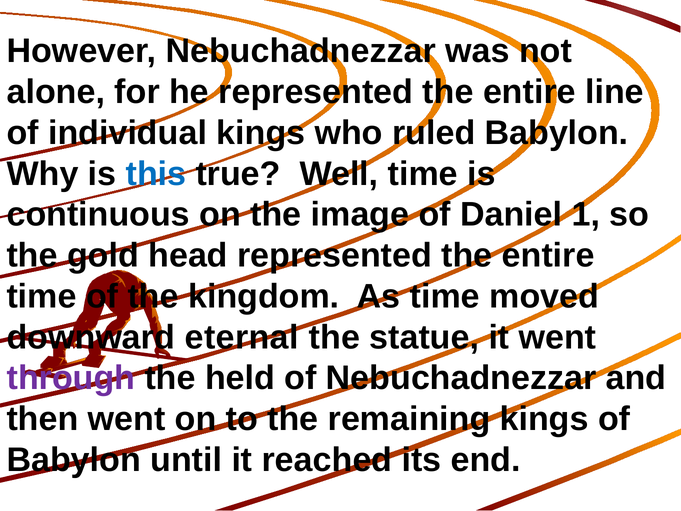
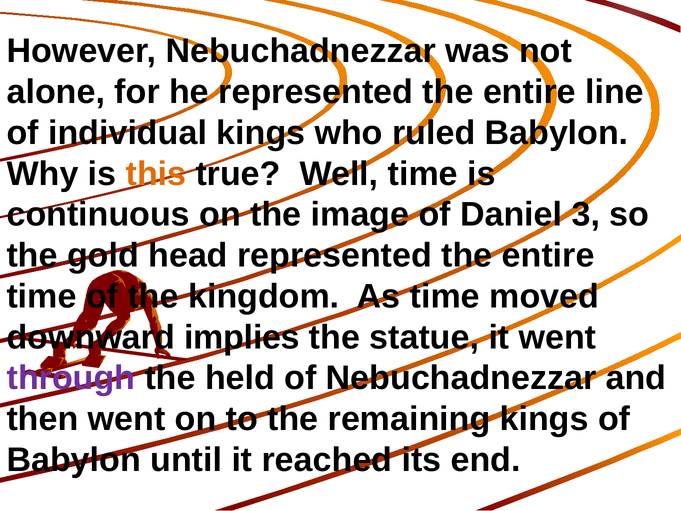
this colour: blue -> orange (156, 174)
1: 1 -> 3 (586, 215)
eternal: eternal -> implies (242, 337)
